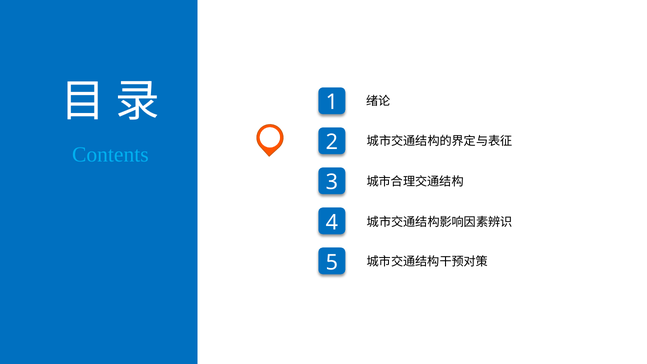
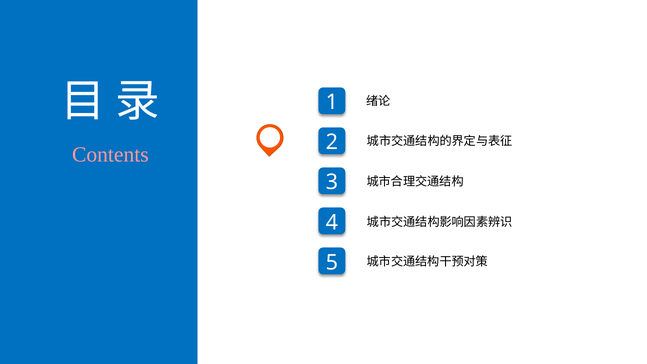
Contents colour: light blue -> pink (110, 154)
